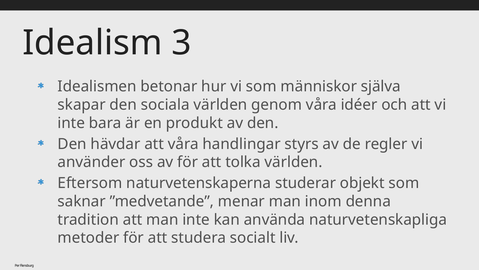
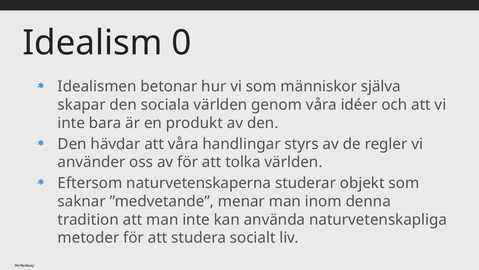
3: 3 -> 0 (181, 43)
